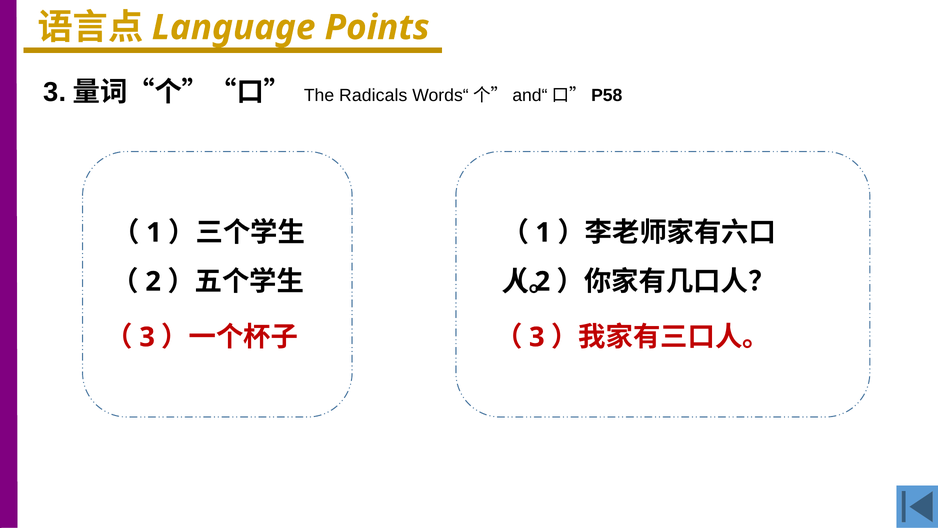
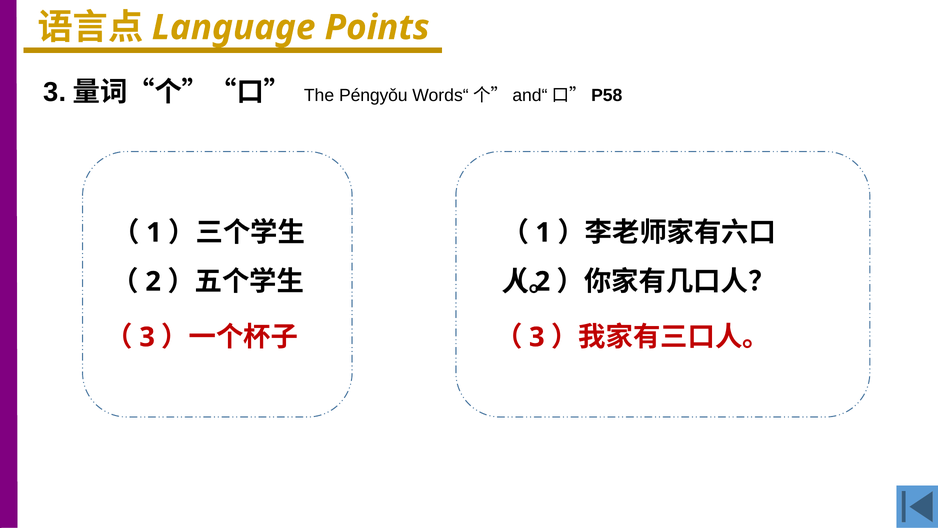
Radicals: Radicals -> Péngyǒu (373, 95)
